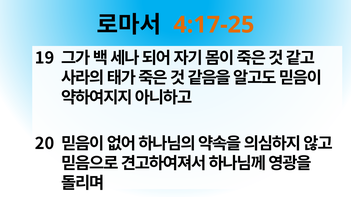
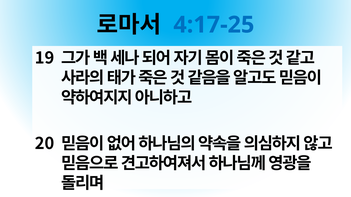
4:17-25 colour: orange -> blue (214, 25)
